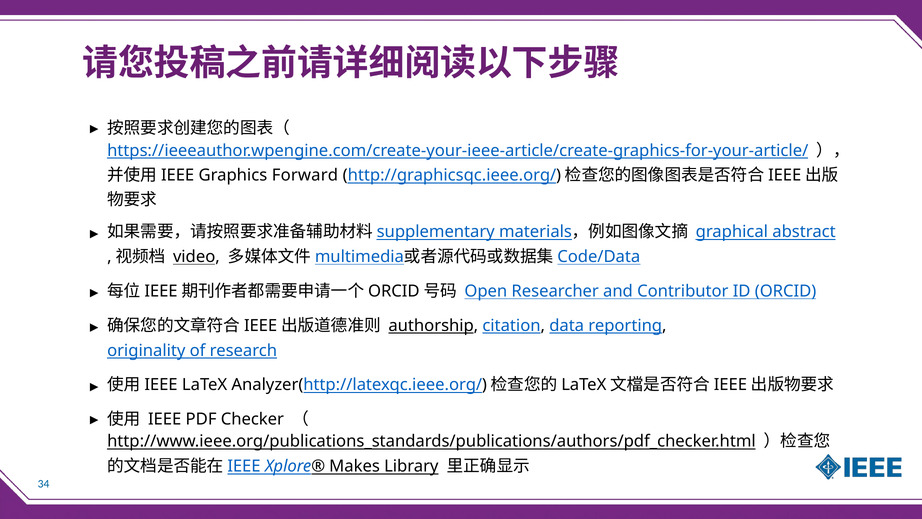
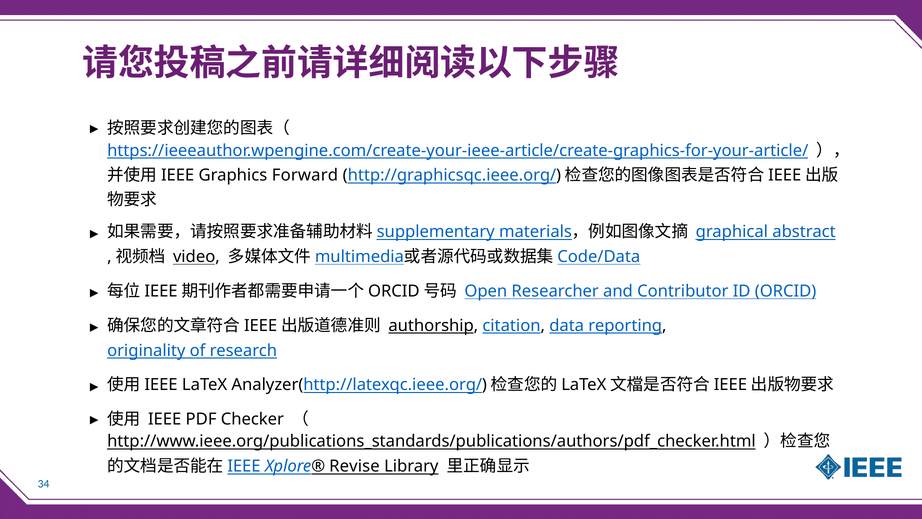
Makes: Makes -> Revise (354, 466)
